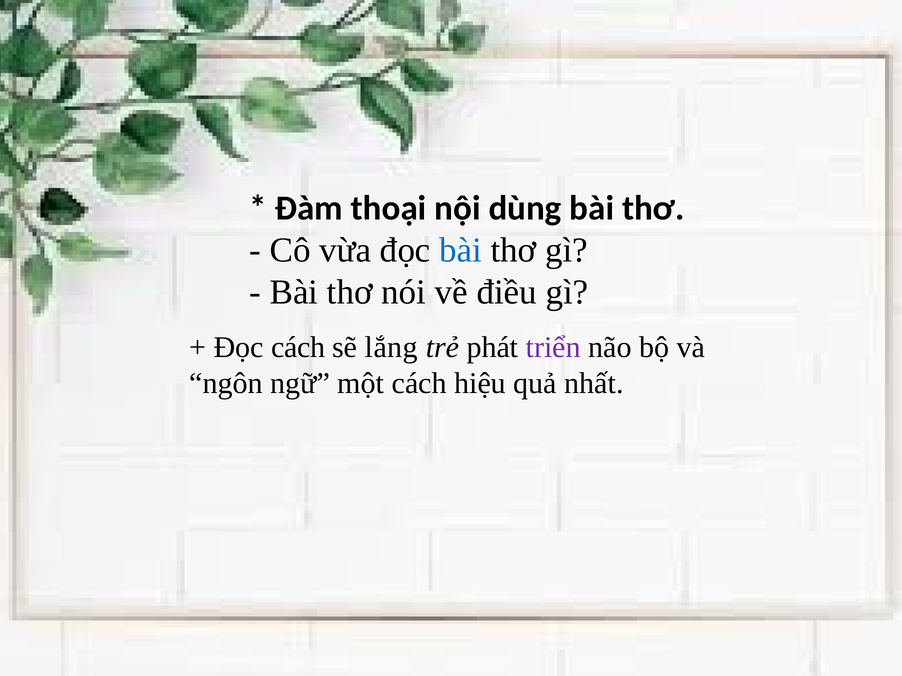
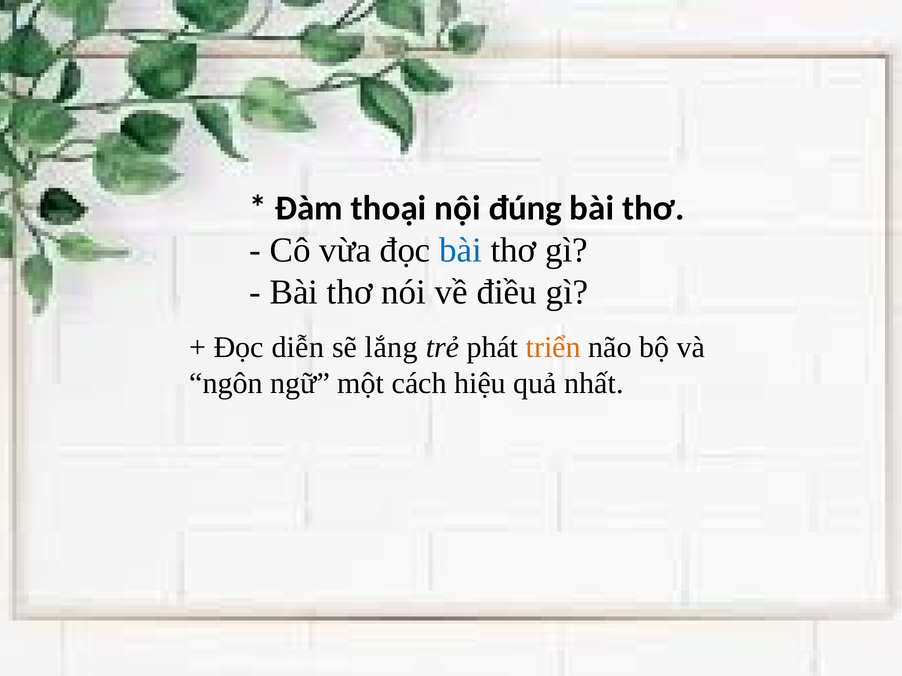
dùng: dùng -> đúng (525, 208)
Đọc cách: cách -> diễn (298, 348)
triển colour: purple -> orange (553, 348)
